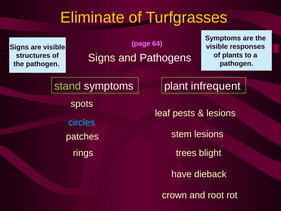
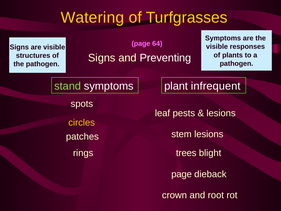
Eliminate: Eliminate -> Watering (92, 17)
Pathogens: Pathogens -> Preventing (165, 58)
circles colour: light blue -> yellow (82, 122)
have: have -> page (182, 174)
